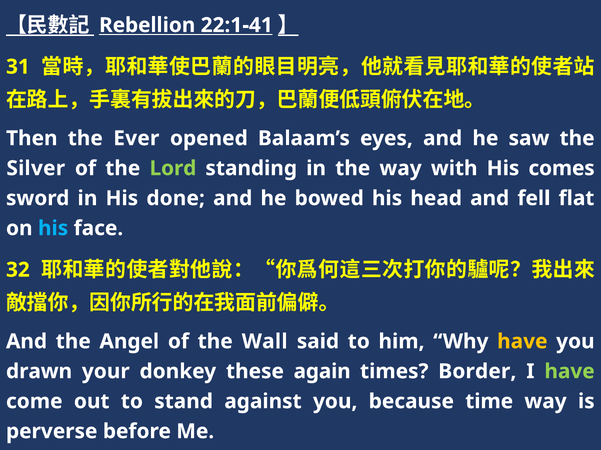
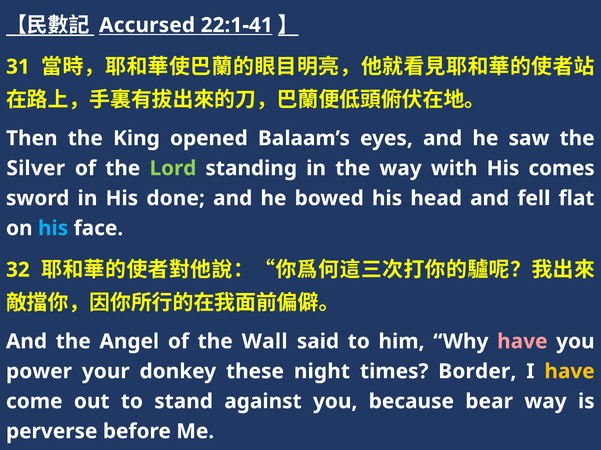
Rebellion: Rebellion -> Accursed (147, 25)
Ever: Ever -> King (136, 139)
have colour: yellow -> pink (522, 342)
drawn: drawn -> power (39, 372)
again: again -> night (322, 372)
have colour: light green -> yellow (570, 372)
time: time -> bear (489, 402)
